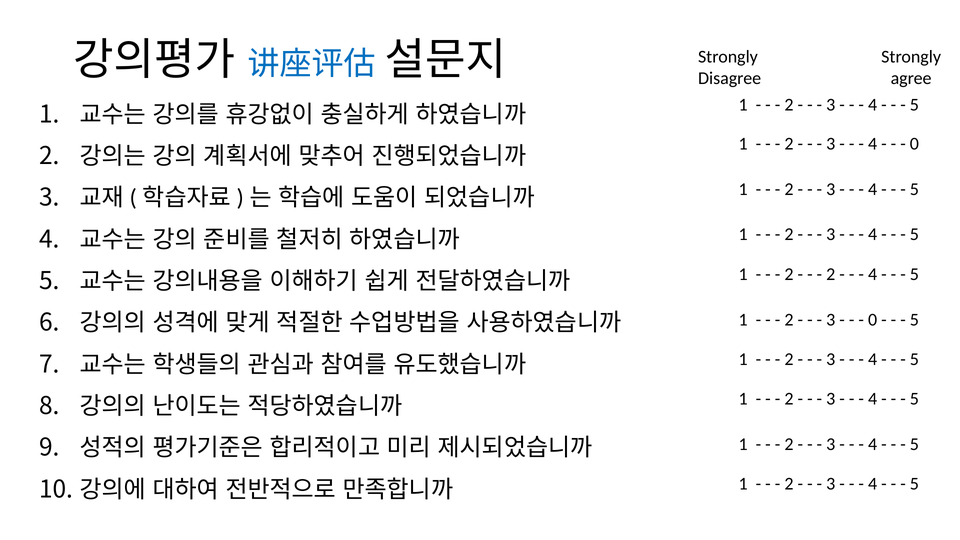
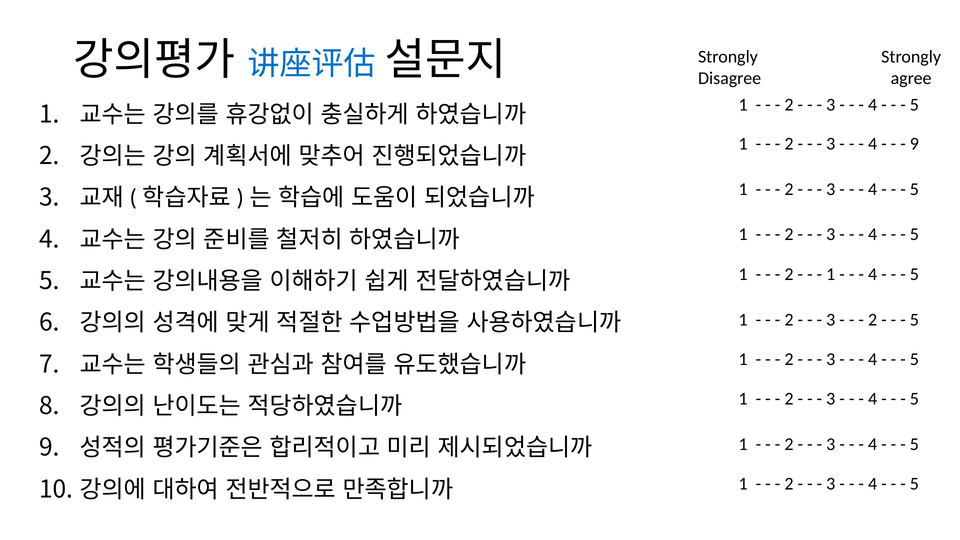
0: 0 -> 9 (914, 144)
2: 2 -> 1 (831, 274)
0: 0 -> 2 (873, 320)
